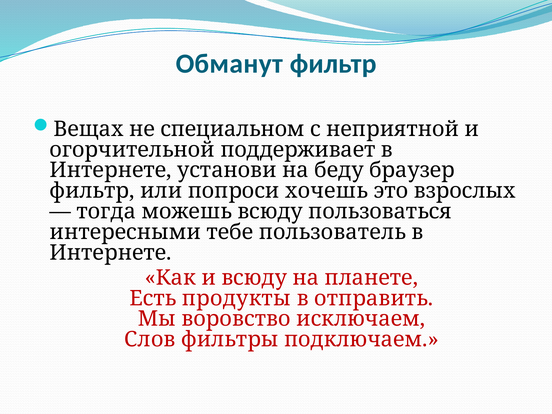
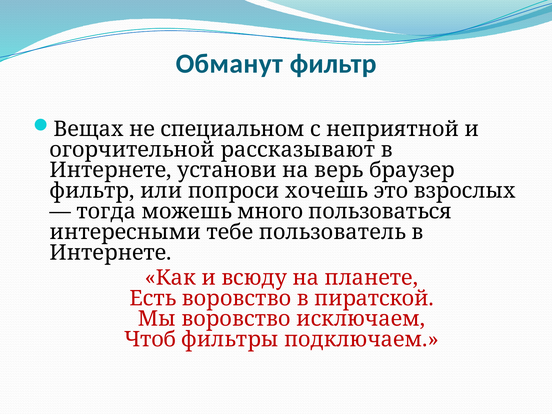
поддерживает: поддерживает -> рассказывают (298, 150)
беду: беду -> верь (339, 170)
можешь всюду: всюду -> много (270, 211)
Есть продукты: продукты -> воровство (236, 298)
отправить: отправить -> пиратской (374, 298)
Слов: Слов -> Чтоб (150, 340)
